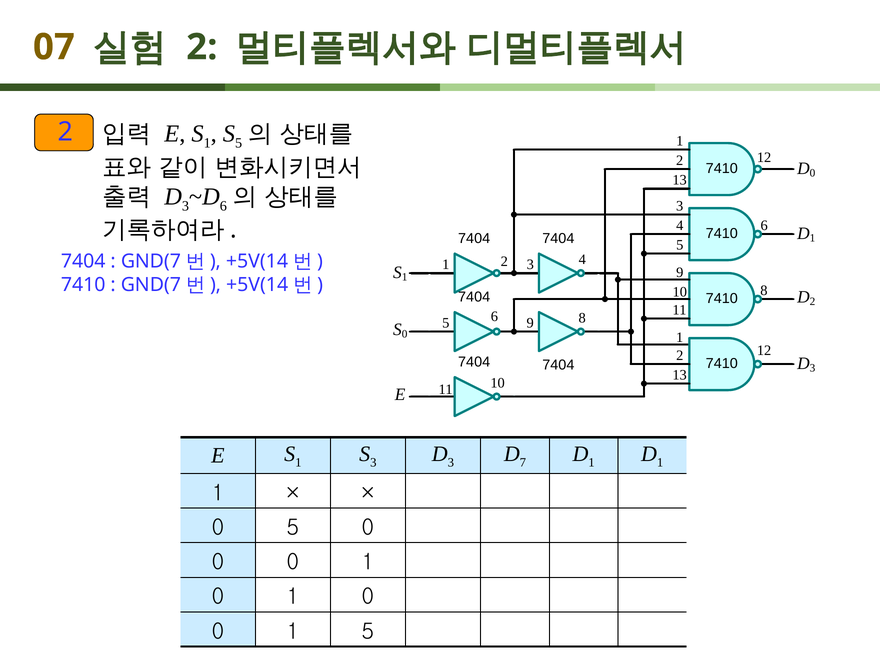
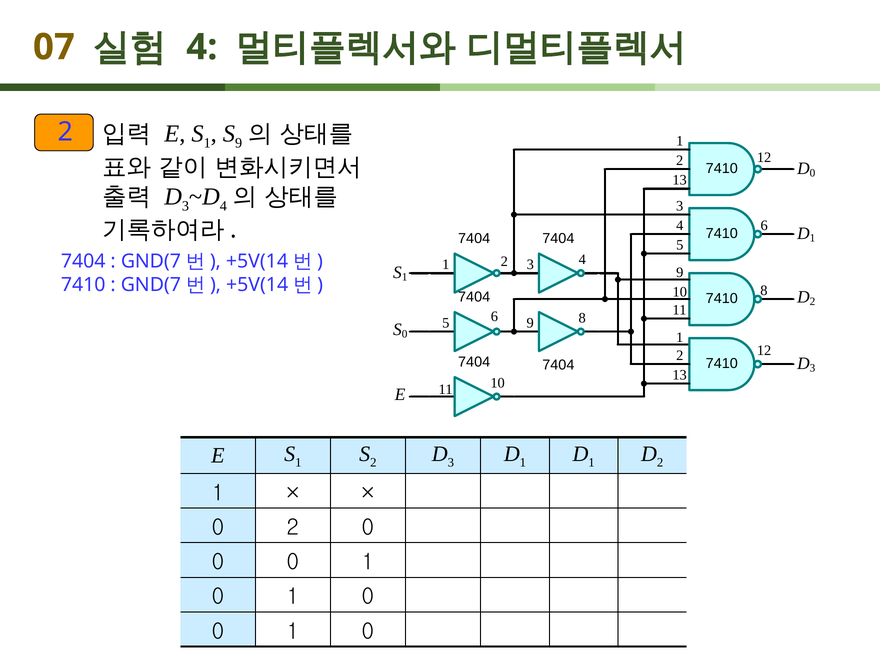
2: 2 -> 4 (202, 47)
5: 5 -> 9 (239, 143)
6: 6 -> 4 (223, 206)
3: 3 -> 2 (373, 462)
7: 7 -> 1 (523, 462)
1: 1 -> 2 (660, 462)
0 5: 5 -> 2 (293, 527)
5: 5 -> 0 (368, 631)
